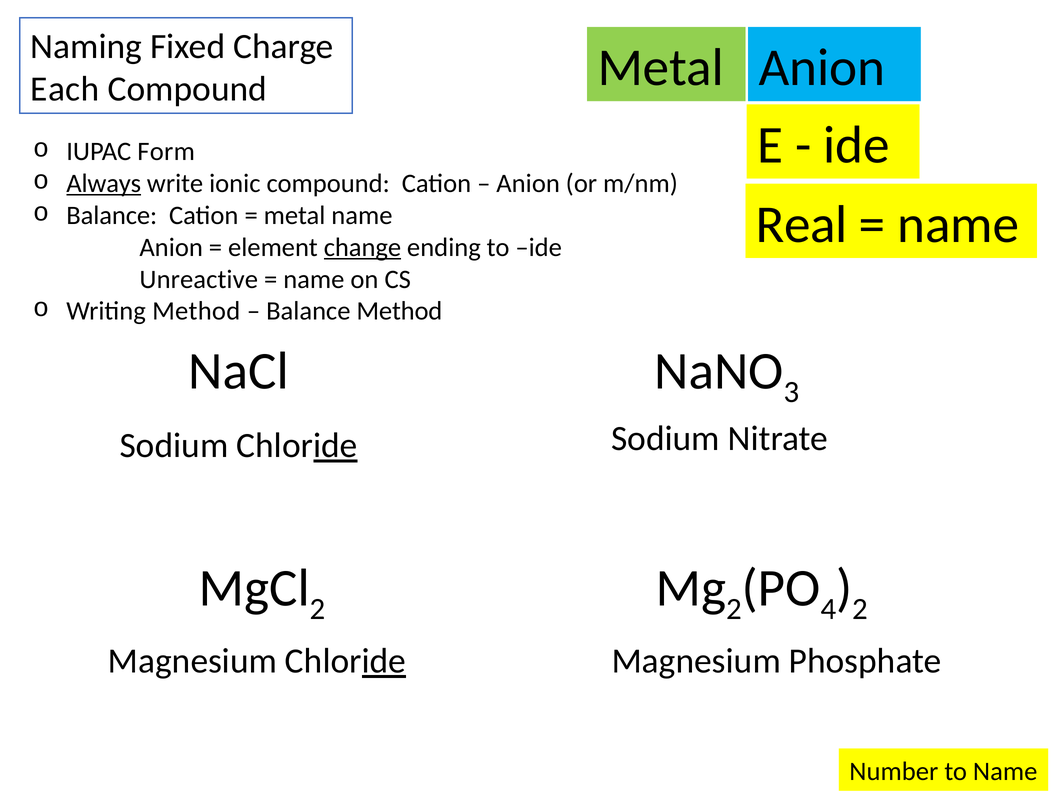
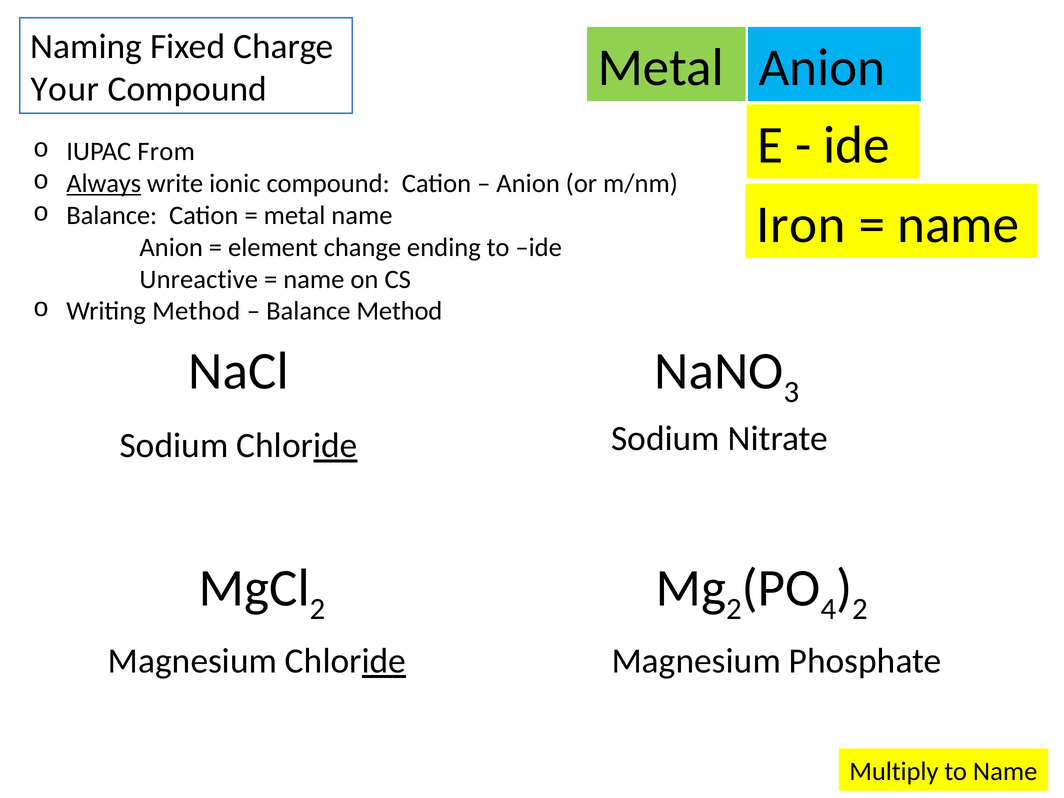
Each: Each -> Your (65, 89)
Form: Form -> From (166, 152)
Real: Real -> Iron (801, 225)
change underline: present -> none (362, 247)
Number: Number -> Multiply (894, 772)
